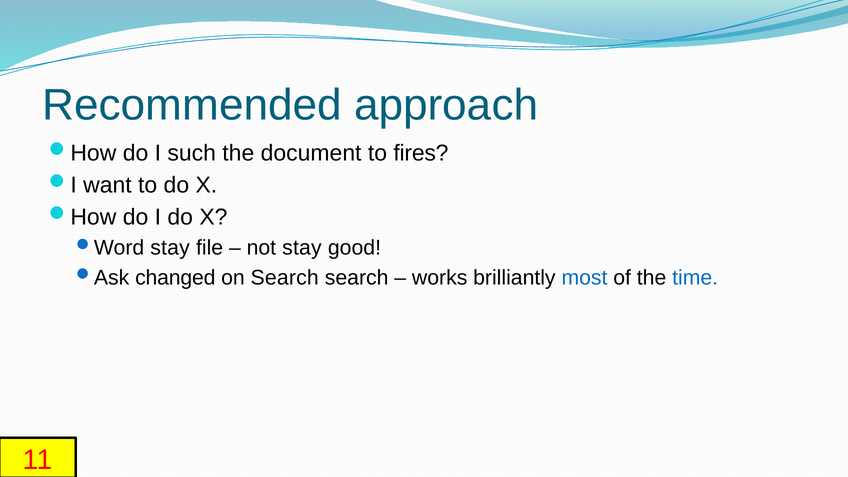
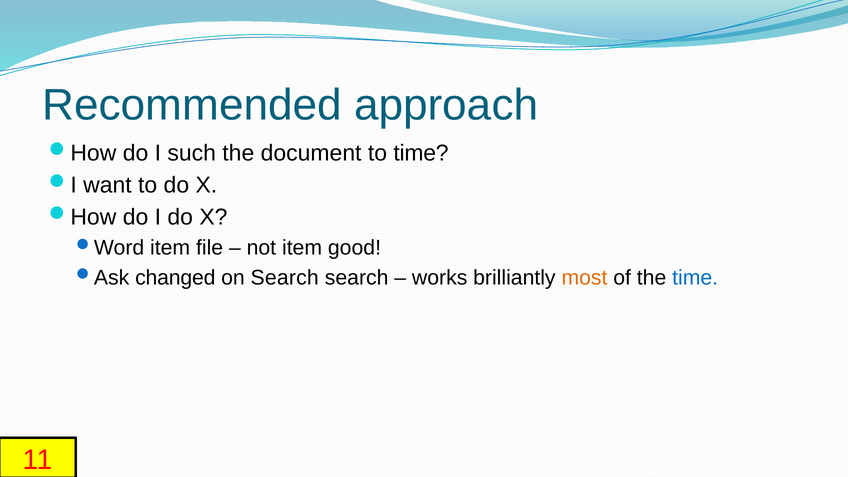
to fires: fires -> time (421, 153)
stay: stay -> item (170, 248)
not stay: stay -> item (302, 248)
most colour: blue -> orange (584, 278)
